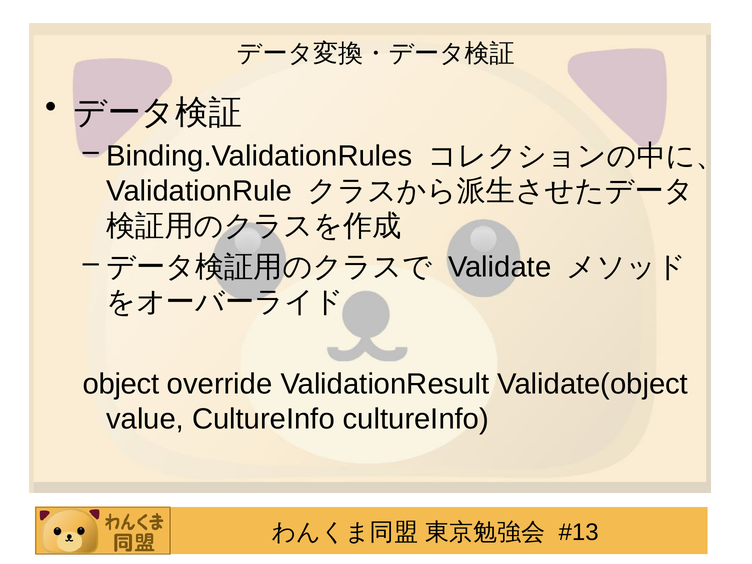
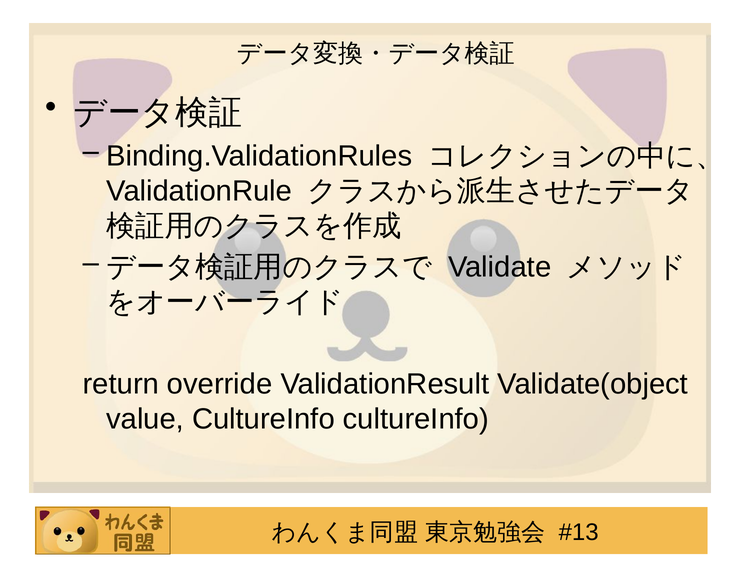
object: object -> return (121, 384)
